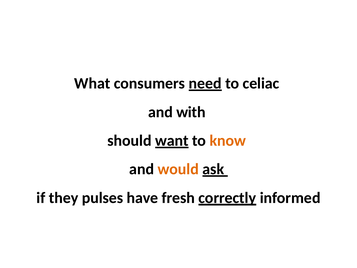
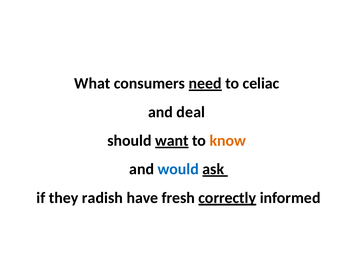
with: with -> deal (191, 112)
would colour: orange -> blue (178, 169)
pulses: pulses -> radish (102, 198)
